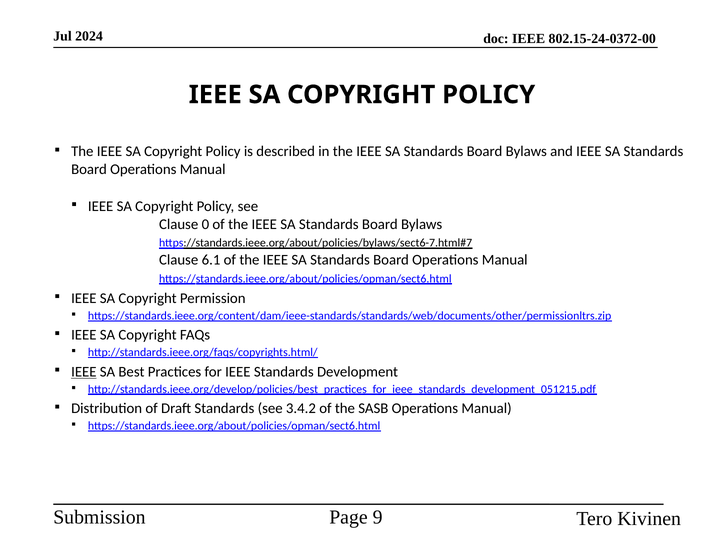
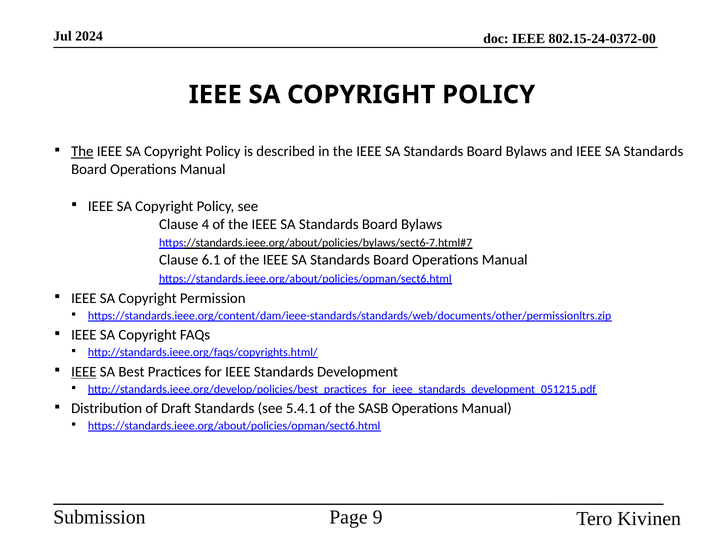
The underline: none -> present (82, 151)
0: 0 -> 4 (205, 224)
3.4.2: 3.4.2 -> 5.4.1 (301, 408)
